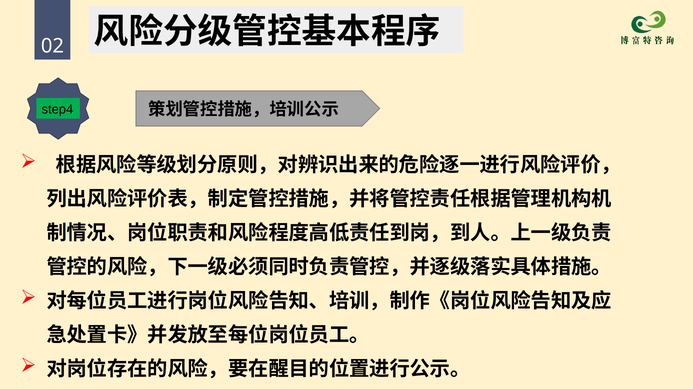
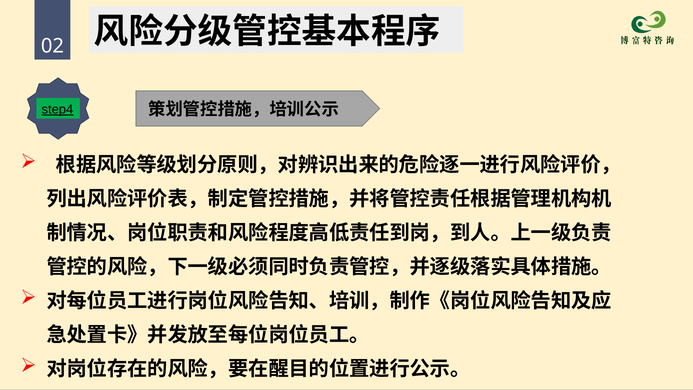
step4 underline: none -> present (57, 109)
